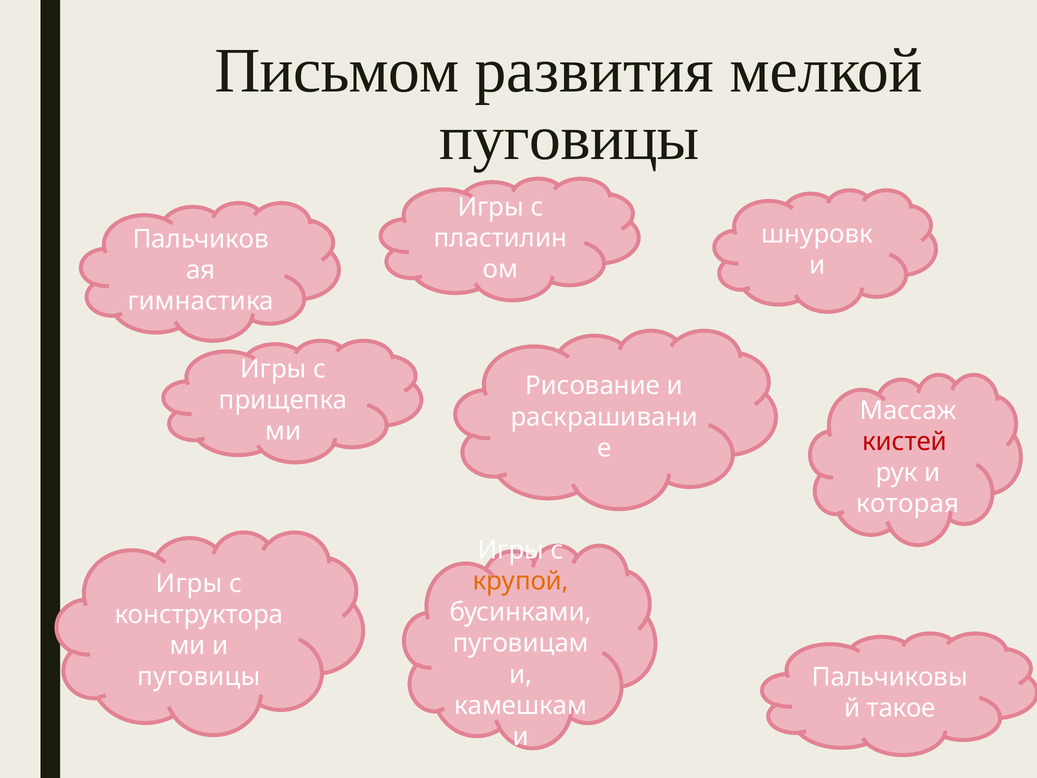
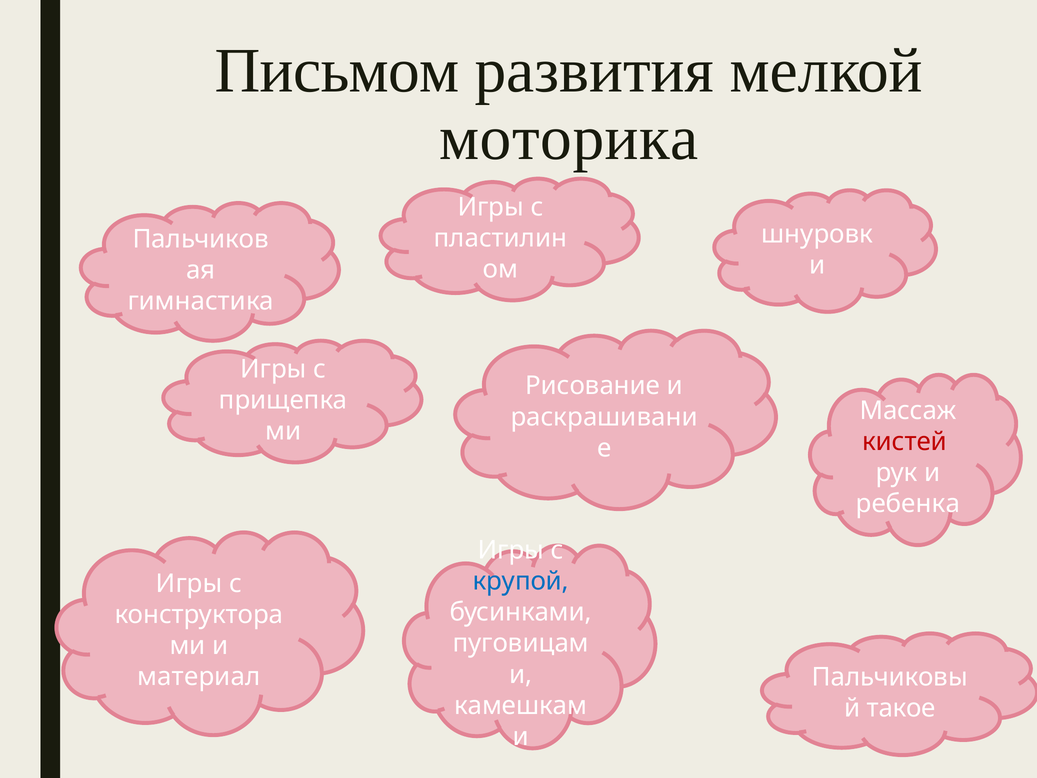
пуговицы: пуговицы -> моторика (569, 138)
которая: которая -> ребенка (908, 504)
крупой colour: orange -> blue (521, 581)
пуговицы: пуговицы -> материал (199, 677)
